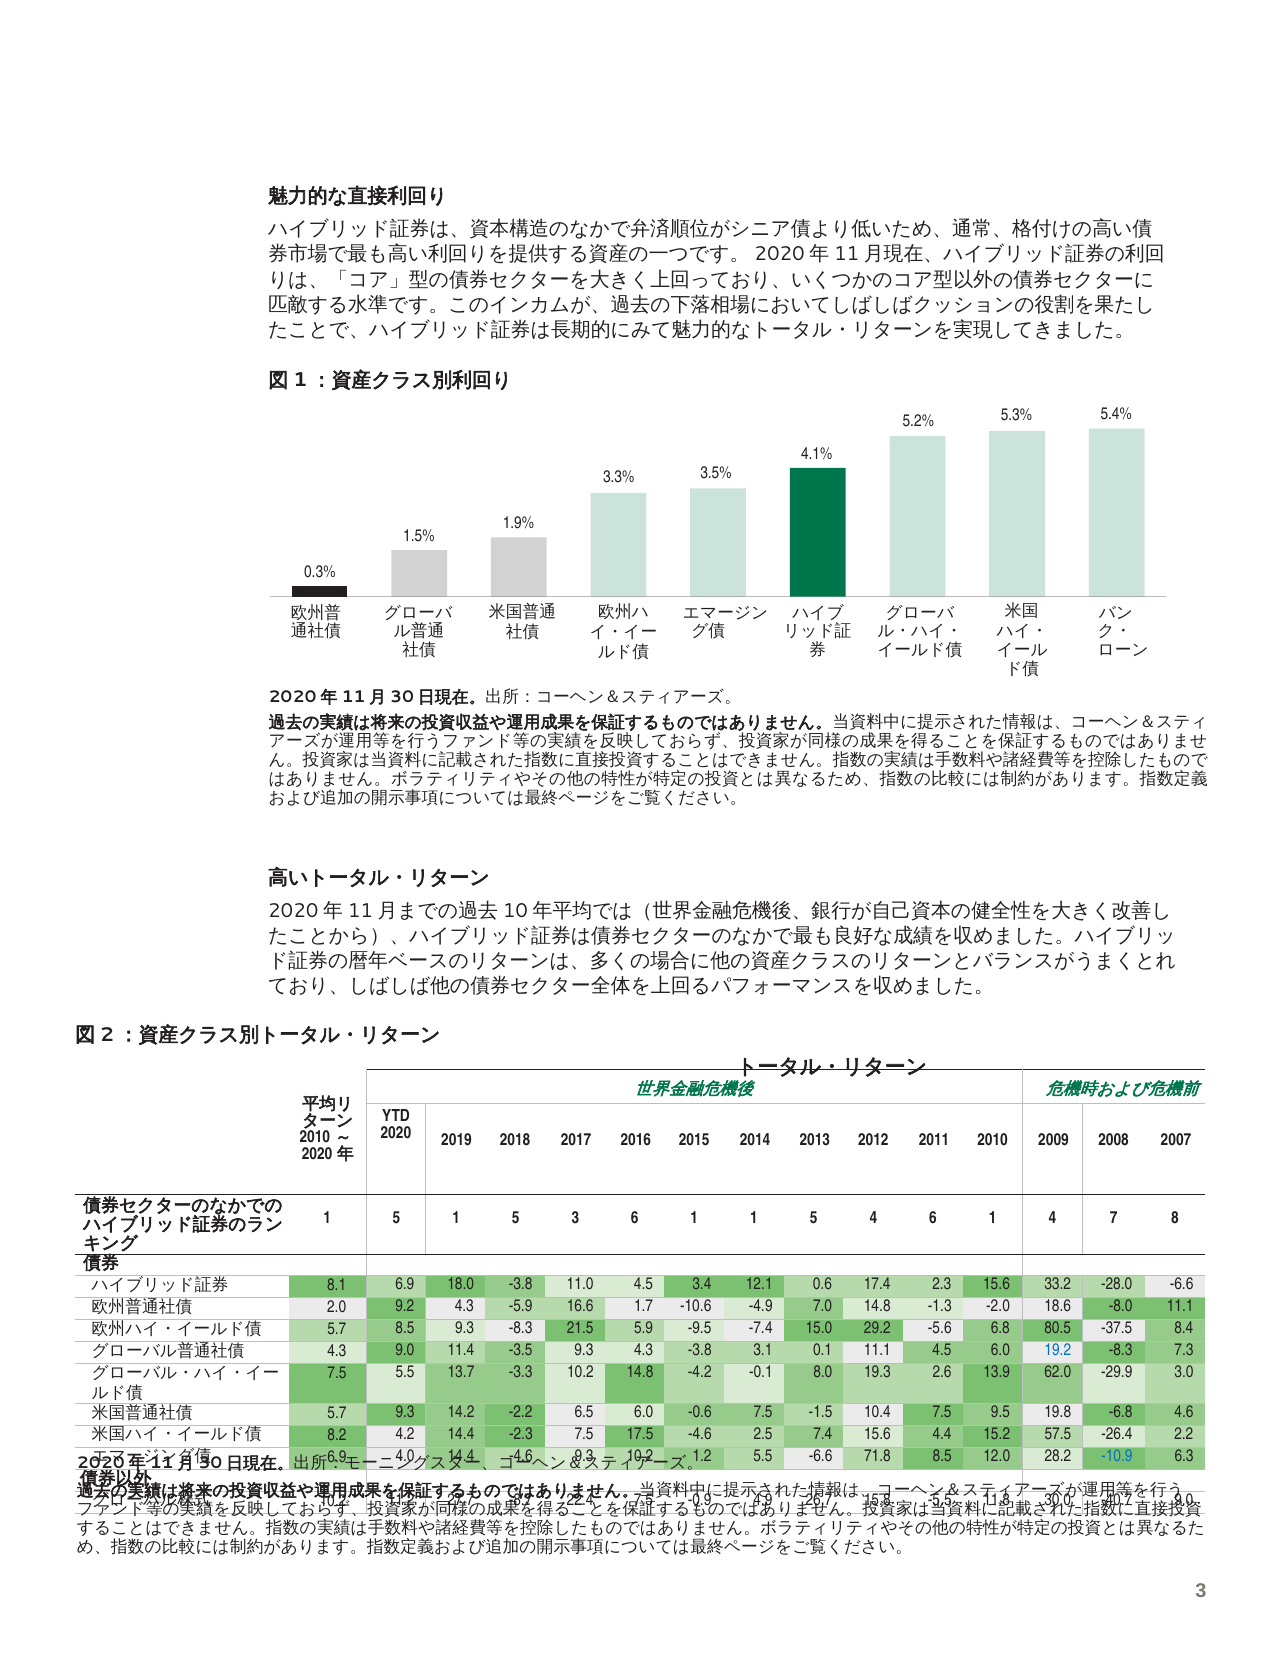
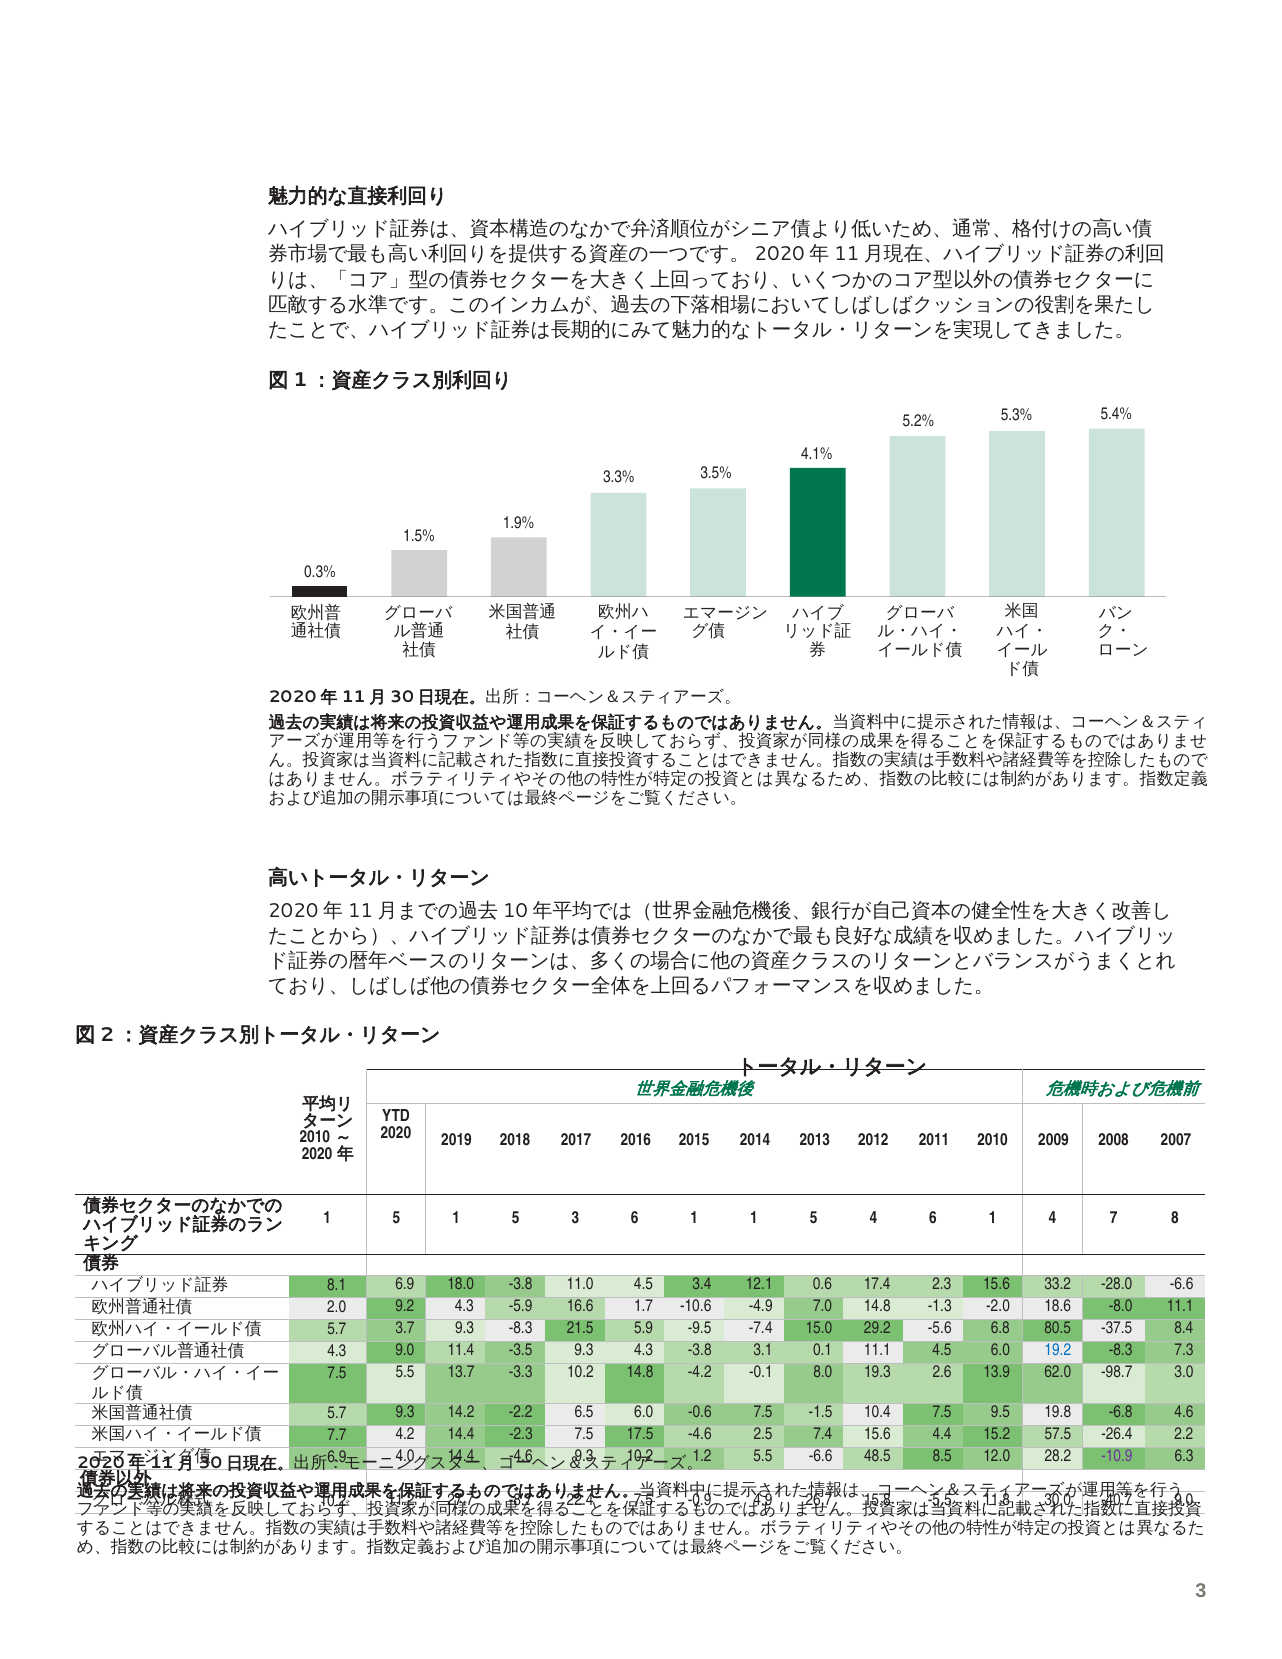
5.7 8.5: 8.5 -> 3.7 (405, 1328)
-29.9: -29.9 -> -98.7 (1117, 1372)
8.2: 8.2 -> 7.7 (337, 1435)
71.8: 71.8 -> 48.5 (877, 1456)
-10.9 colour: blue -> purple (1117, 1456)
